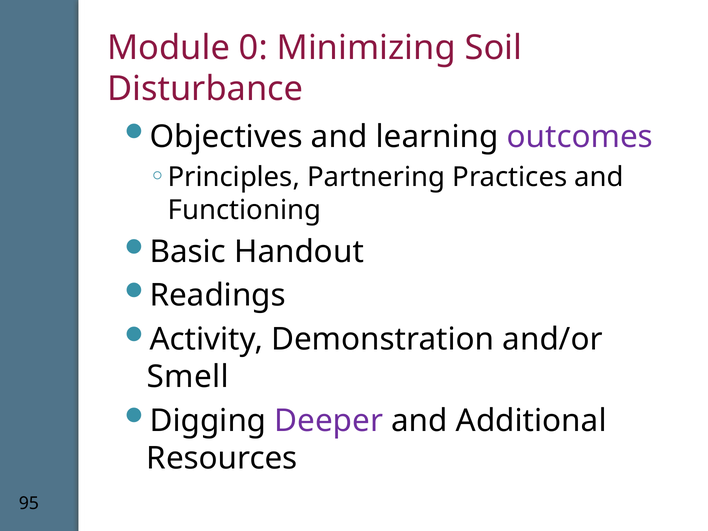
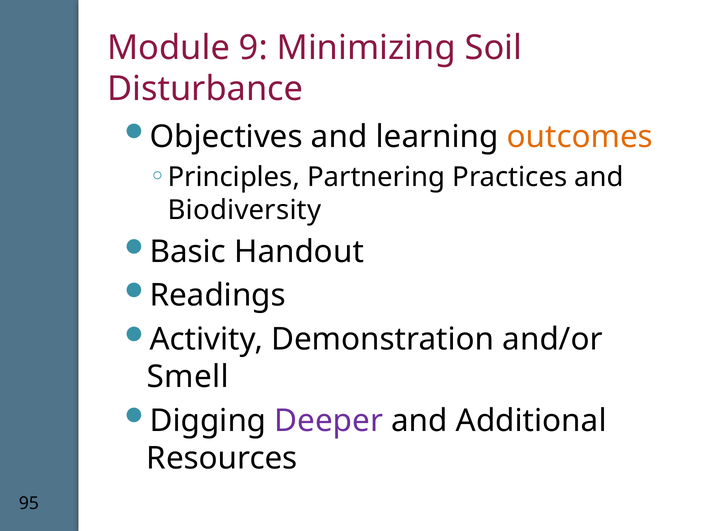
0: 0 -> 9 (253, 48)
outcomes colour: purple -> orange (580, 137)
Functioning: Functioning -> Biodiversity (244, 210)
